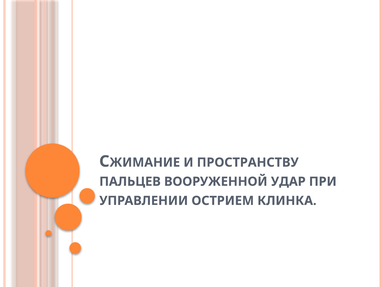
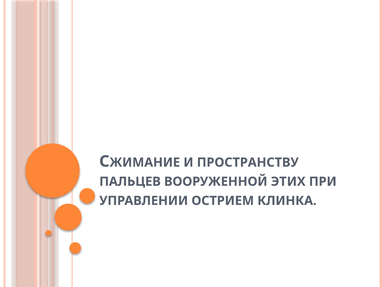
УДАР: УДАР -> ЭТИХ (288, 181)
